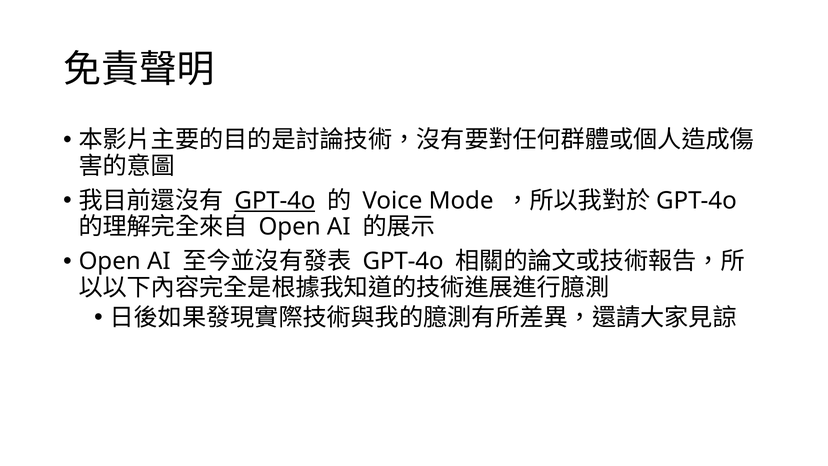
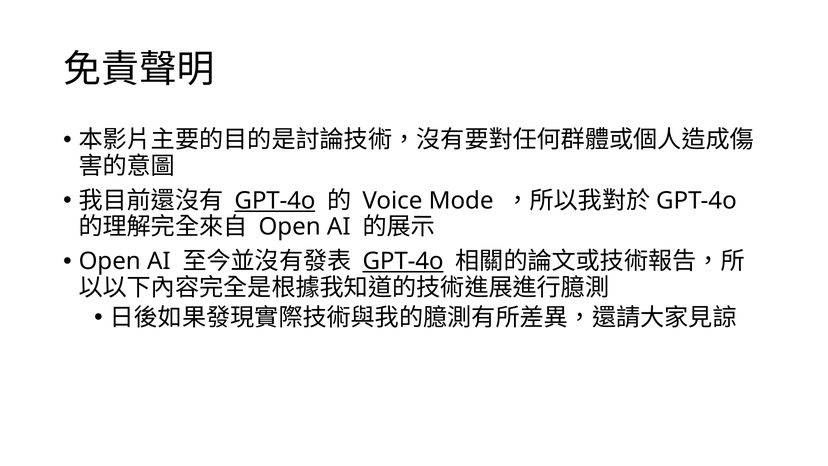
GPT-4o underline: none -> present (403, 261)
